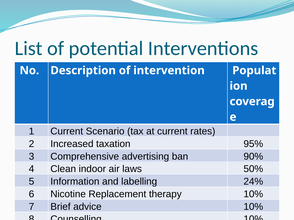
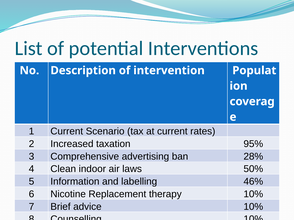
90%: 90% -> 28% (253, 157)
24%: 24% -> 46% (253, 182)
